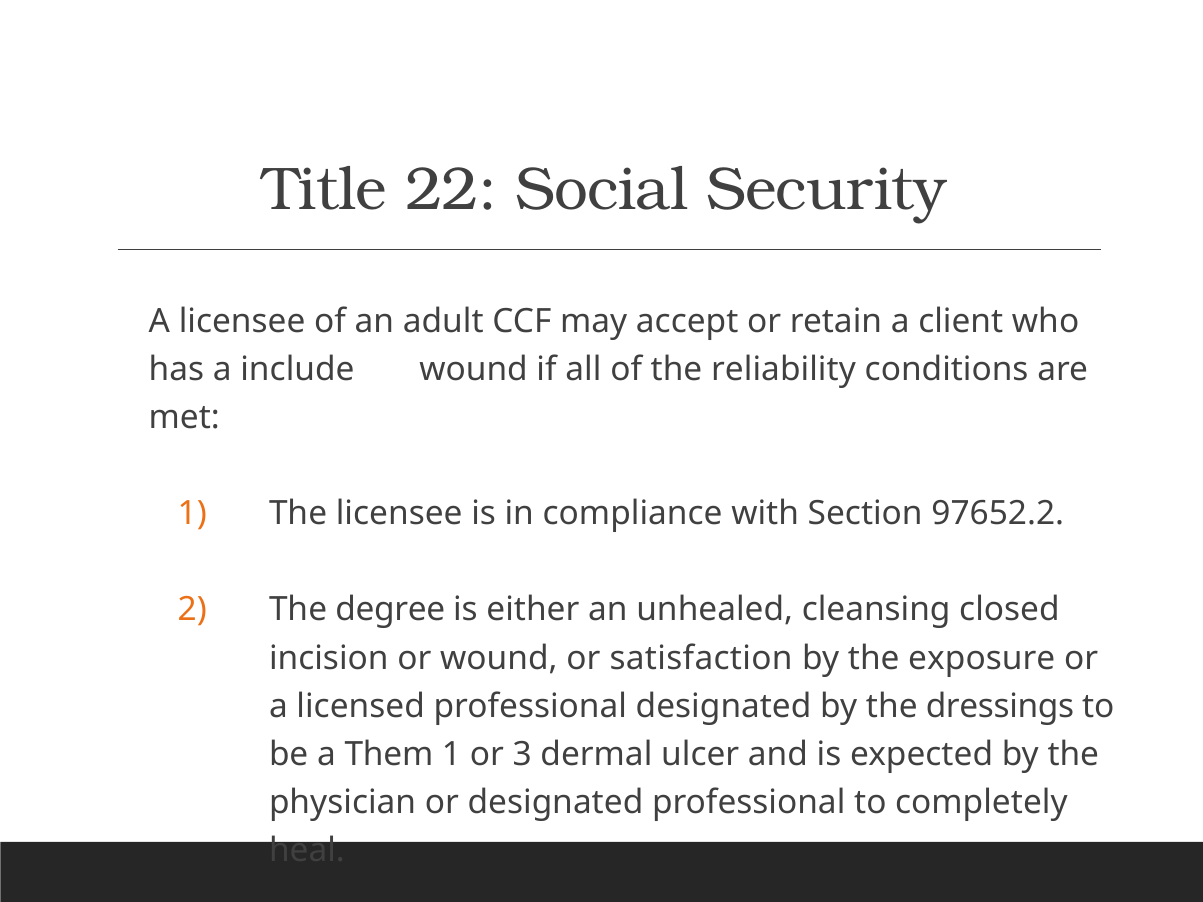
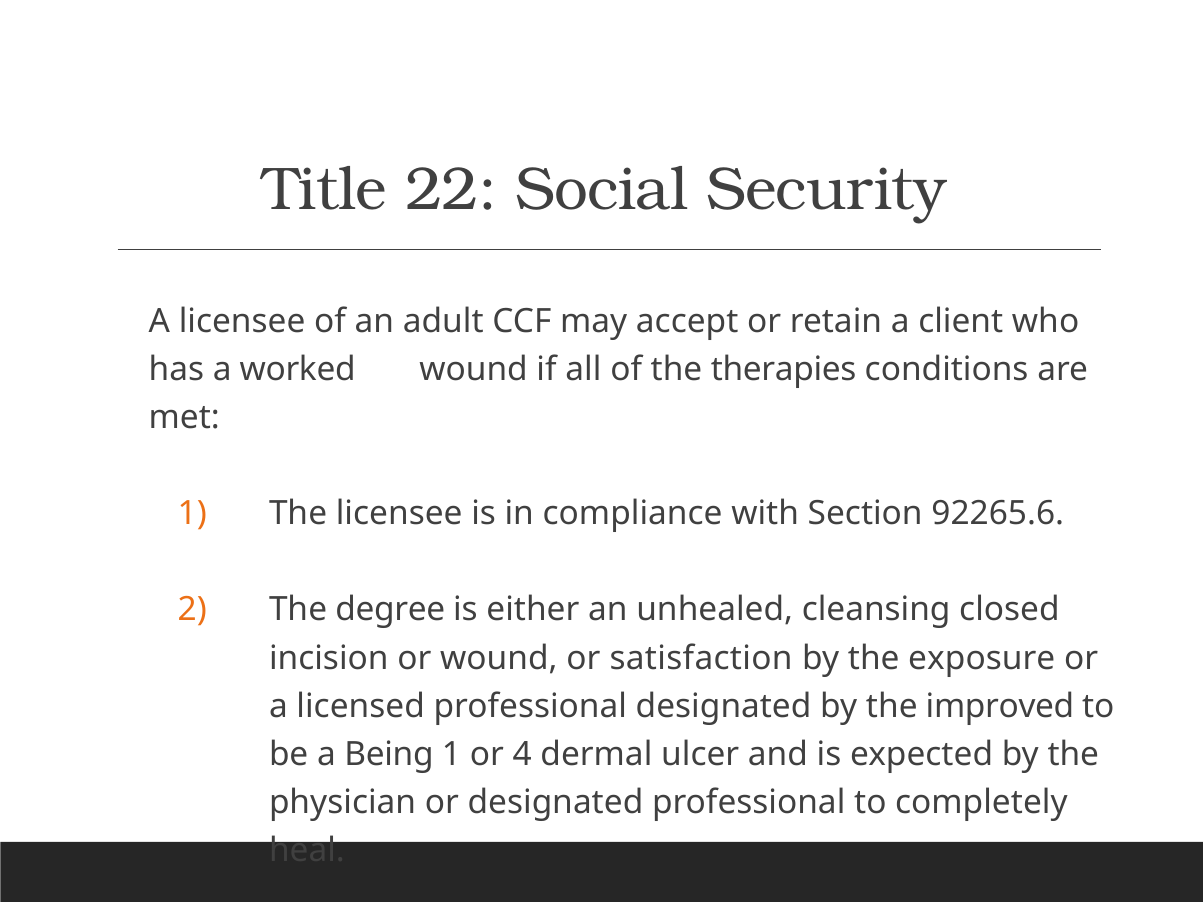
include: include -> worked (298, 370)
reliability: reliability -> therapies (784, 370)
97652.2: 97652.2 -> 92265.6 (998, 514)
dressings: dressings -> improved (1000, 706)
Them: Them -> Being (389, 754)
3: 3 -> 4 (522, 754)
